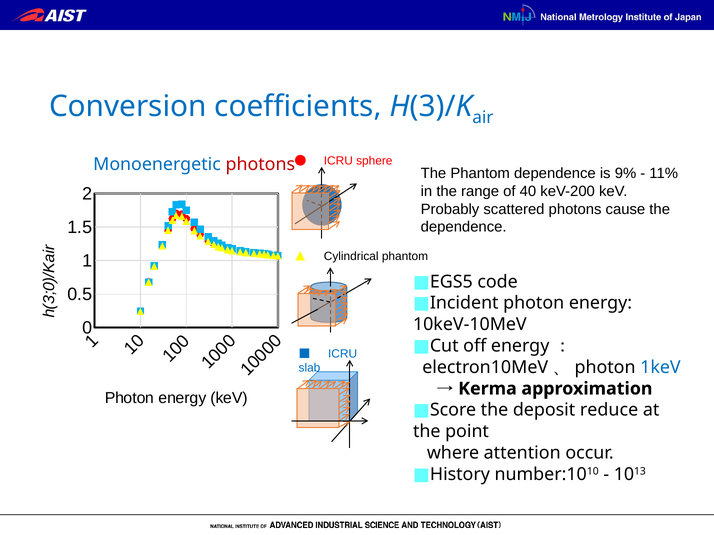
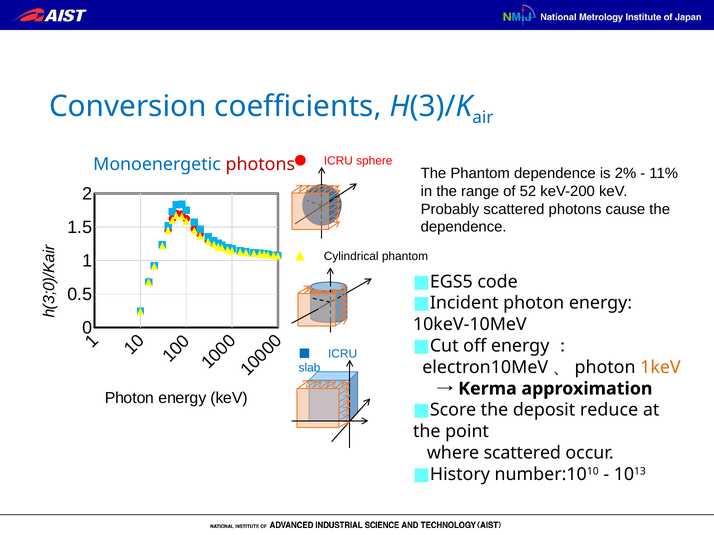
9%: 9% -> 2% (625, 174)
40: 40 -> 52 (528, 191)
1keV colour: blue -> orange (660, 368)
where attention: attention -> scattered (522, 453)
